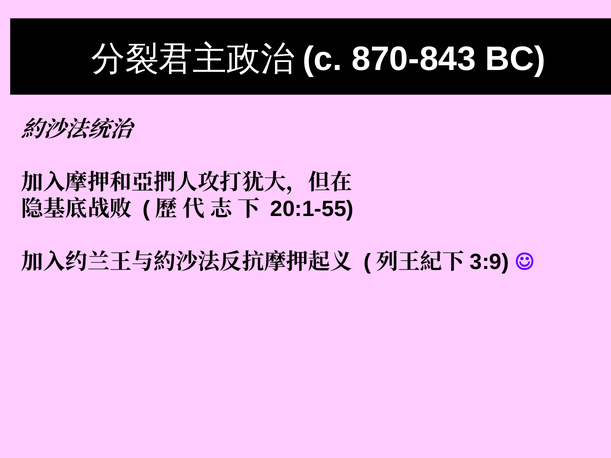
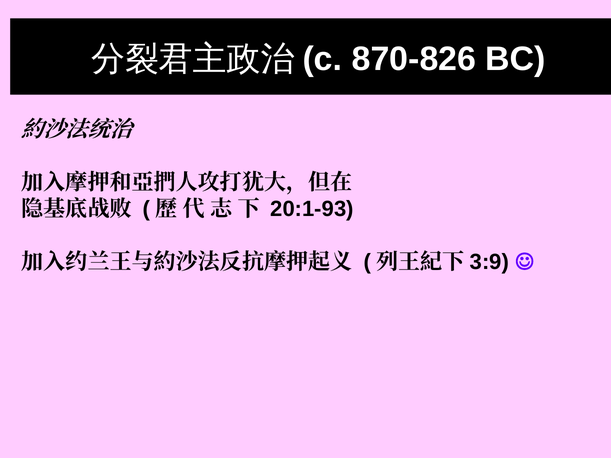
870-843: 870-843 -> 870-826 (414, 59)
20:1-55: 20:1-55 -> 20:1-93 (312, 209)
